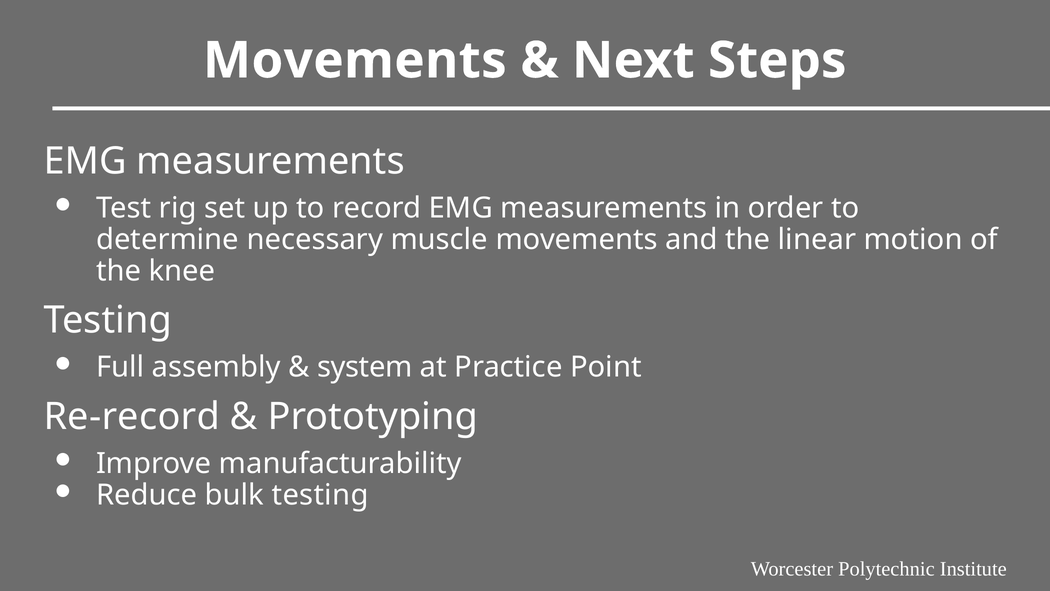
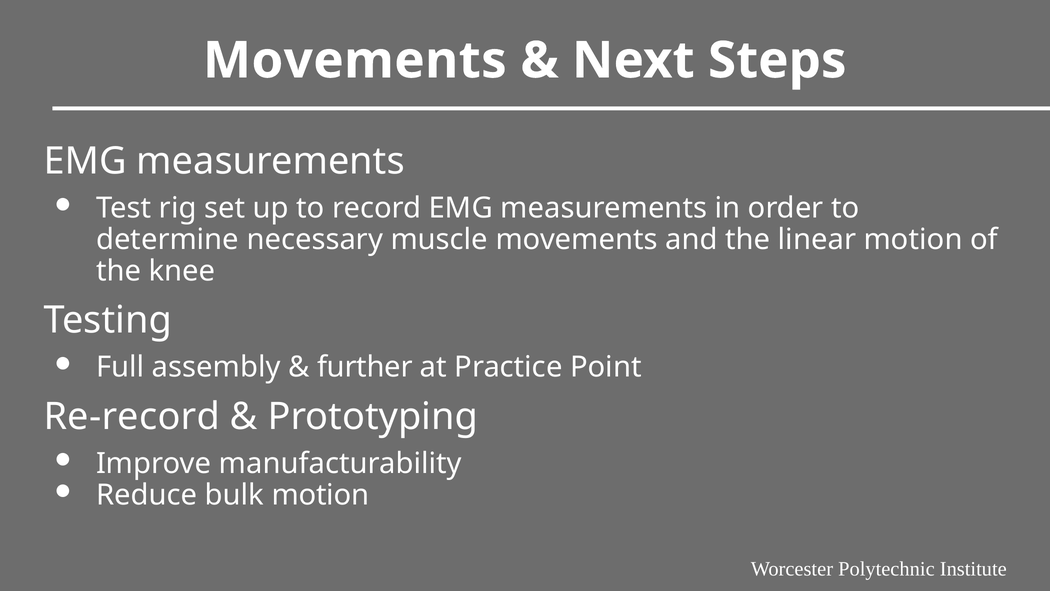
system: system -> further (365, 367)
bulk testing: testing -> motion (320, 495)
